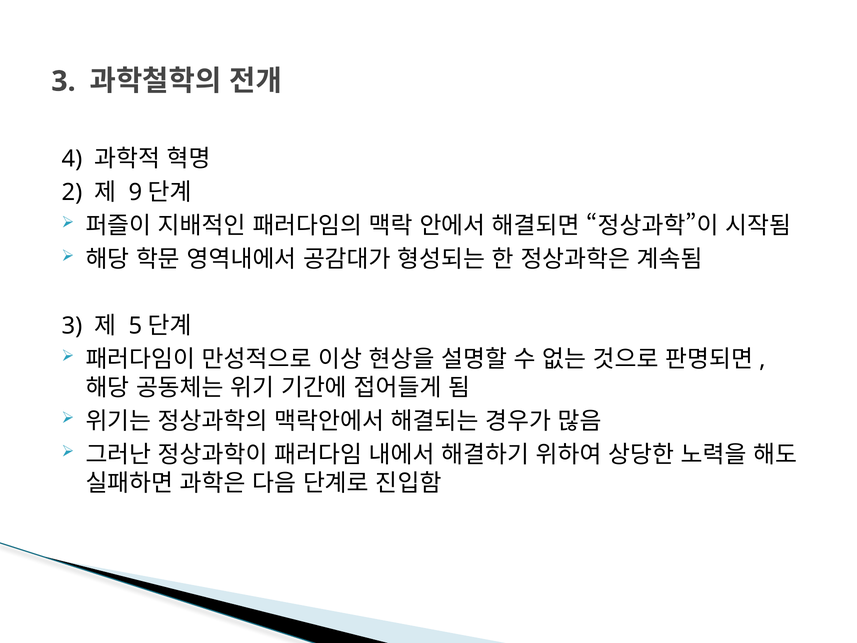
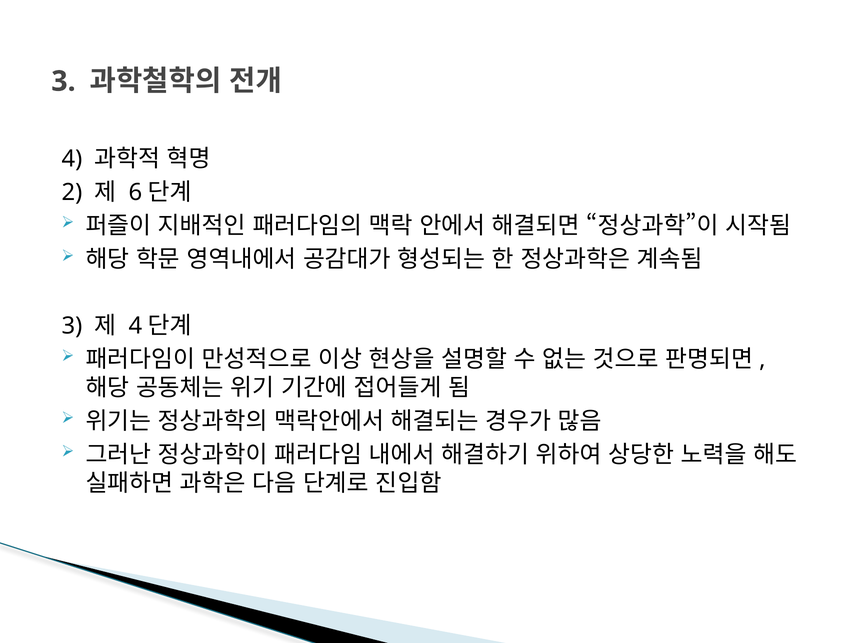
9: 9 -> 6 (135, 192)
5: 5 -> 4 (135, 326)
